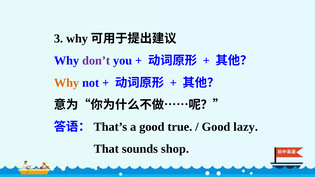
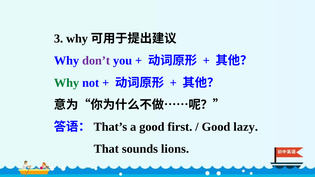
Why colour: orange -> green (67, 83)
true: true -> first (180, 127)
shop: shop -> lions (175, 149)
